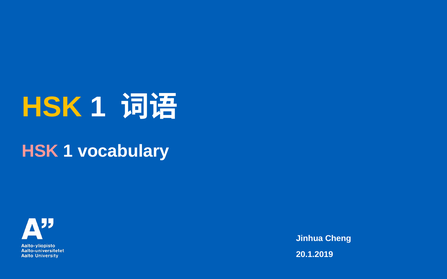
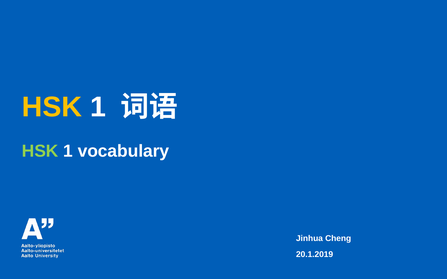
HSK colour: pink -> light green (40, 151)
